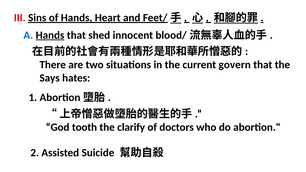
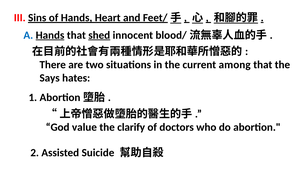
shed underline: none -> present (99, 35)
govern: govern -> among (235, 65)
tooth: tooth -> value (84, 127)
